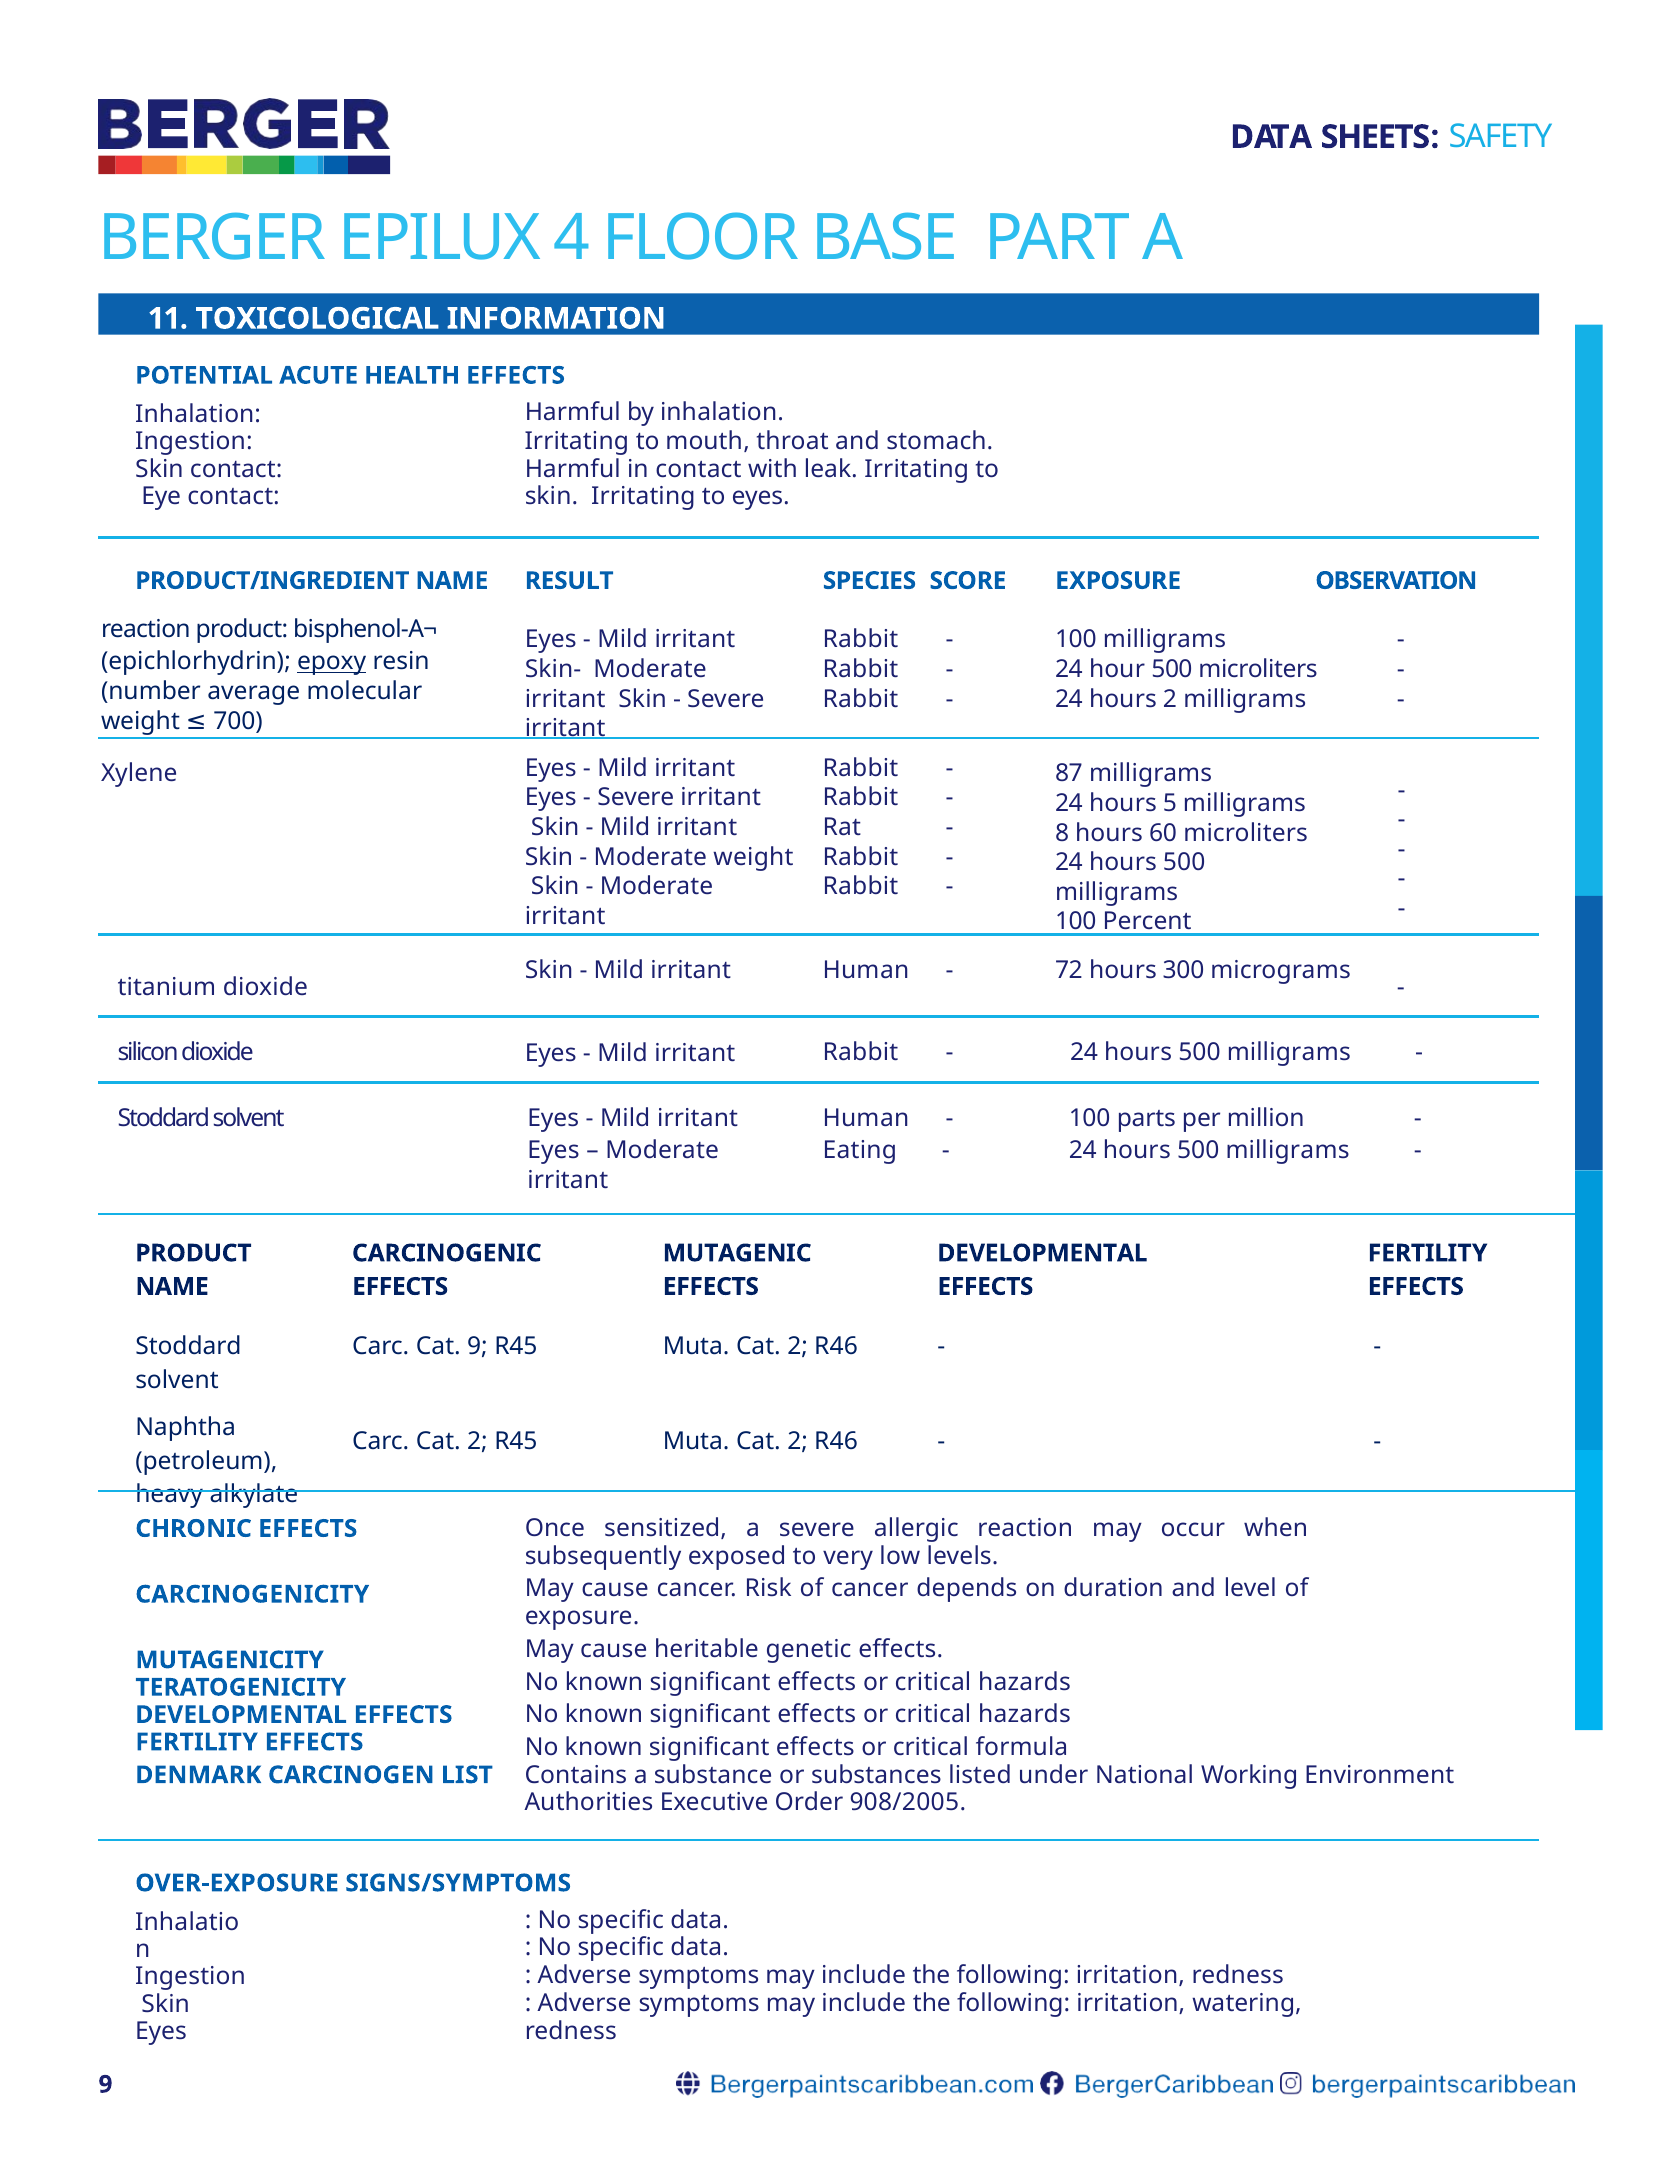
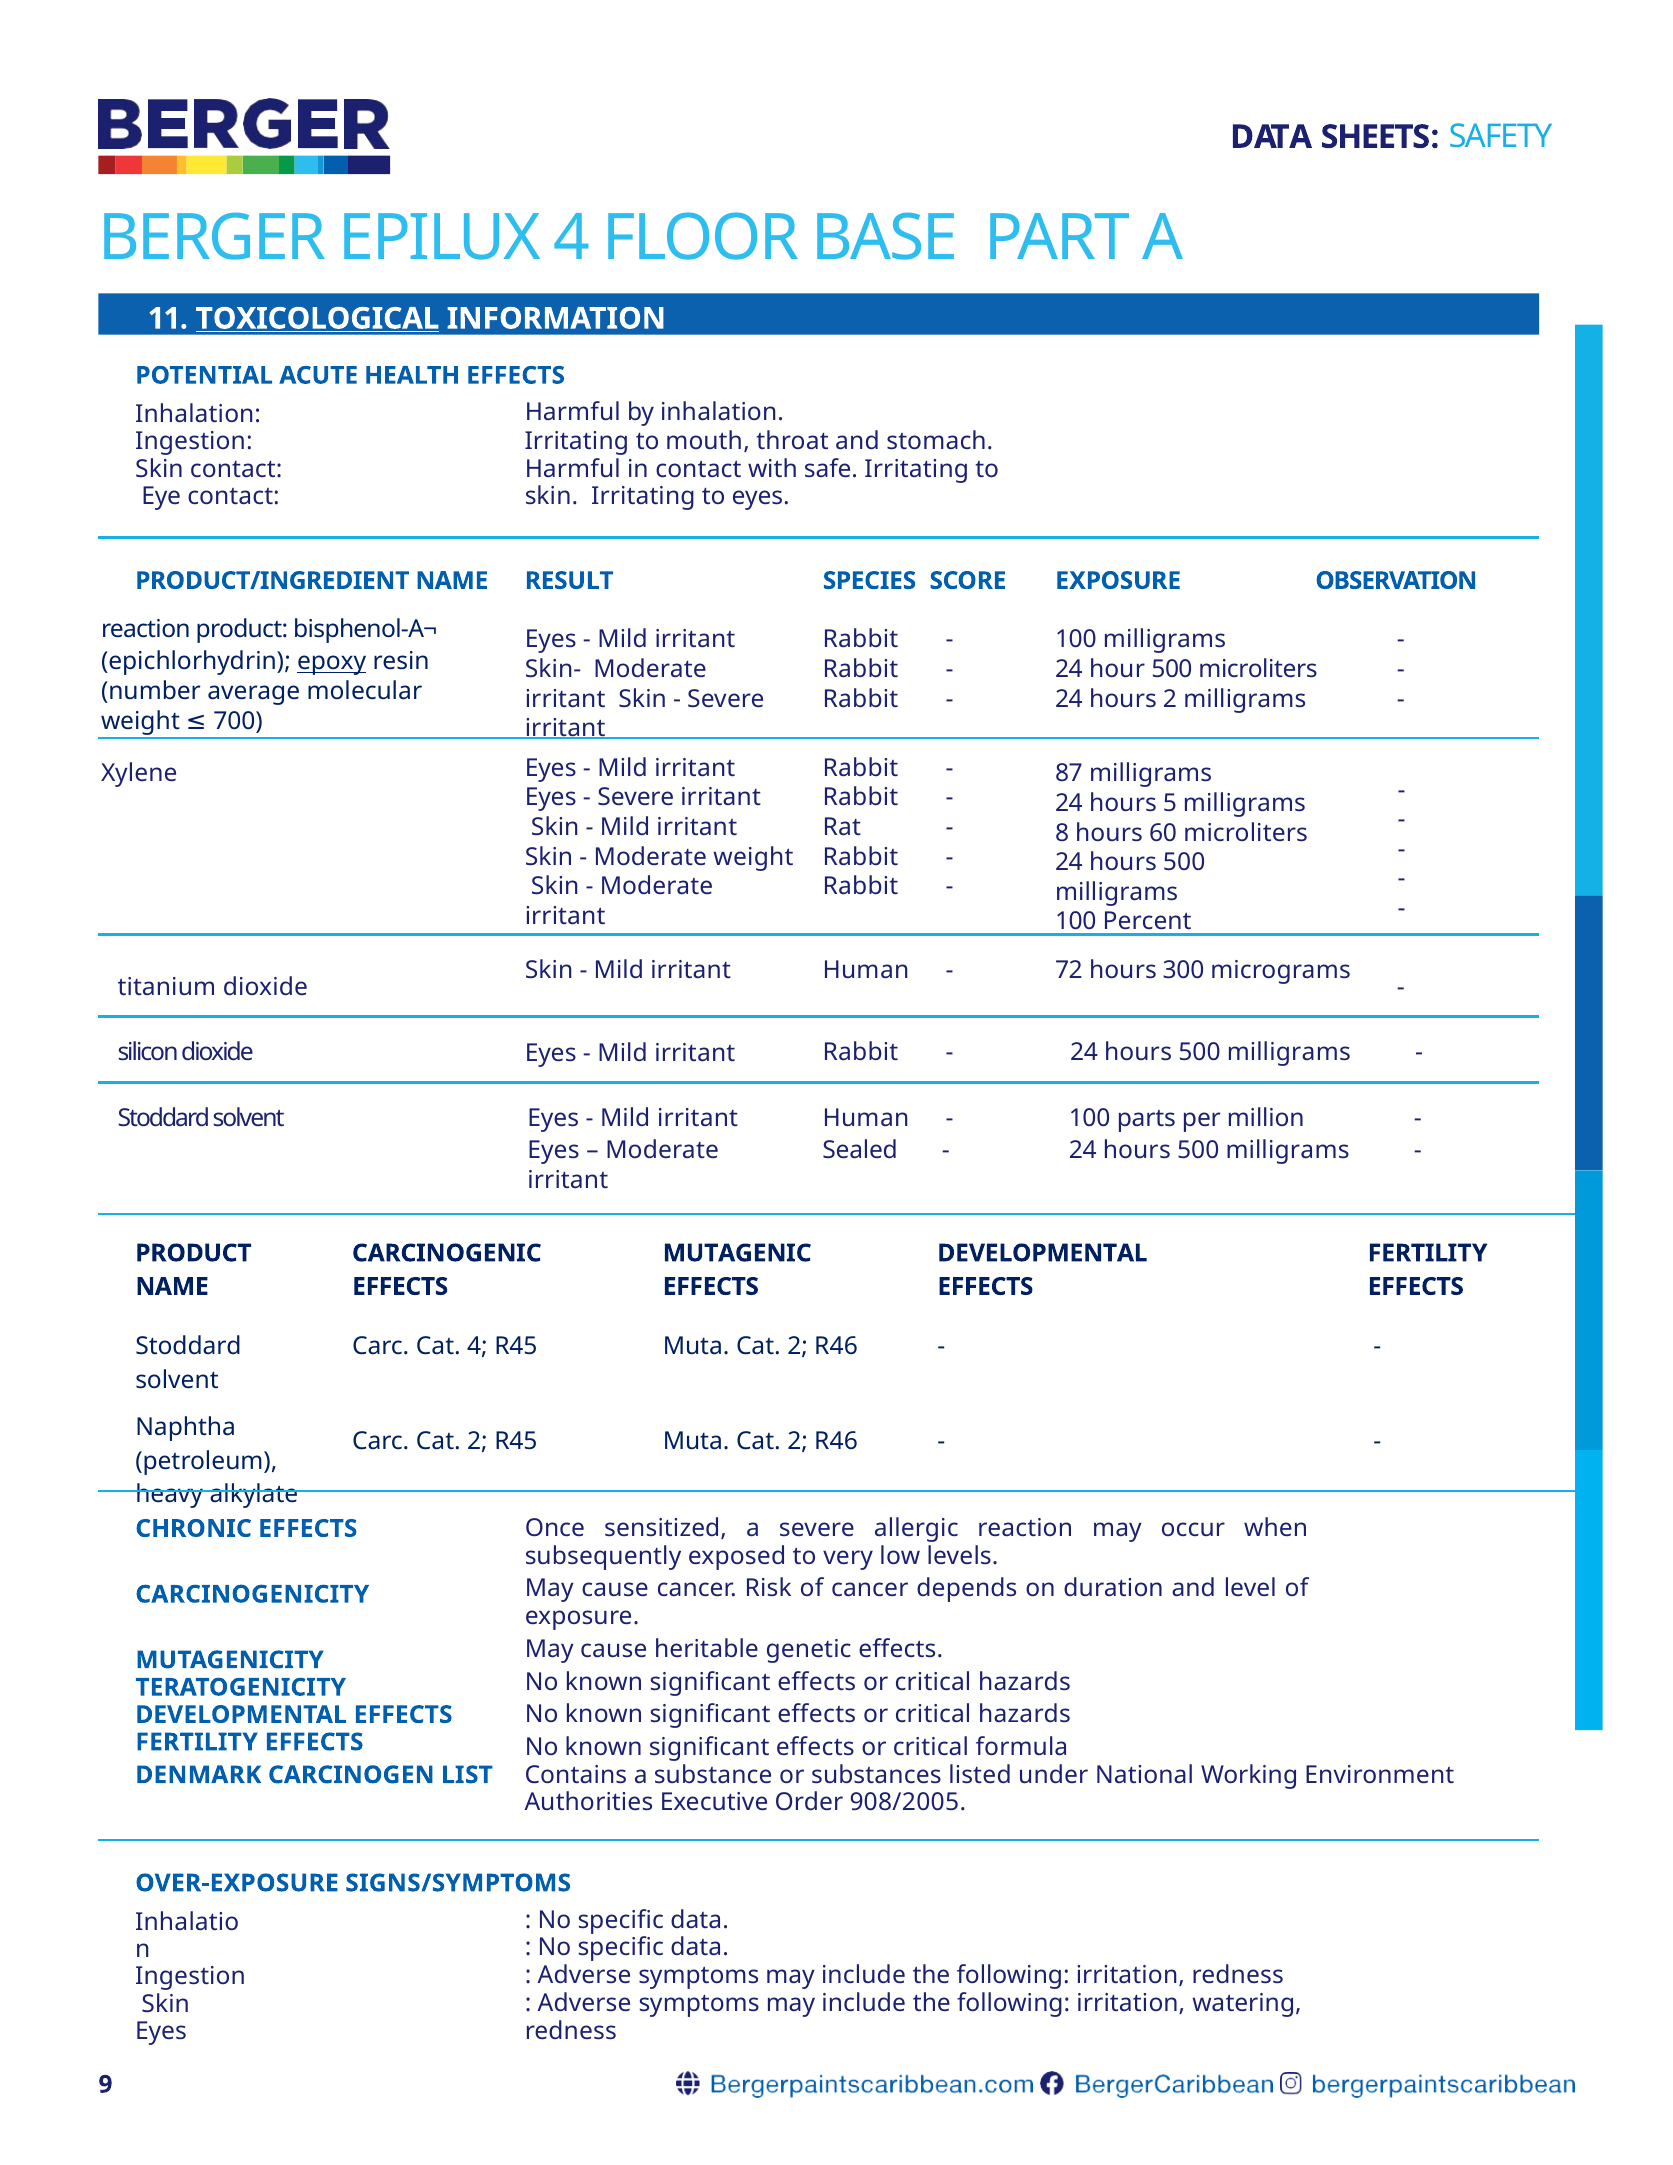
TOXICOLOGICAL underline: none -> present (318, 319)
leak: leak -> safe (831, 469)
Eating: Eating -> Sealed (860, 1151)
Cat 9: 9 -> 4 (477, 1347)
